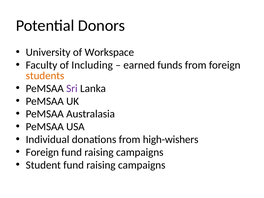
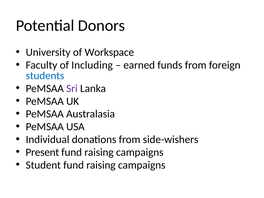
students colour: orange -> blue (45, 76)
high-wishers: high-wishers -> side-wishers (171, 139)
Foreign: Foreign -> Present (42, 152)
